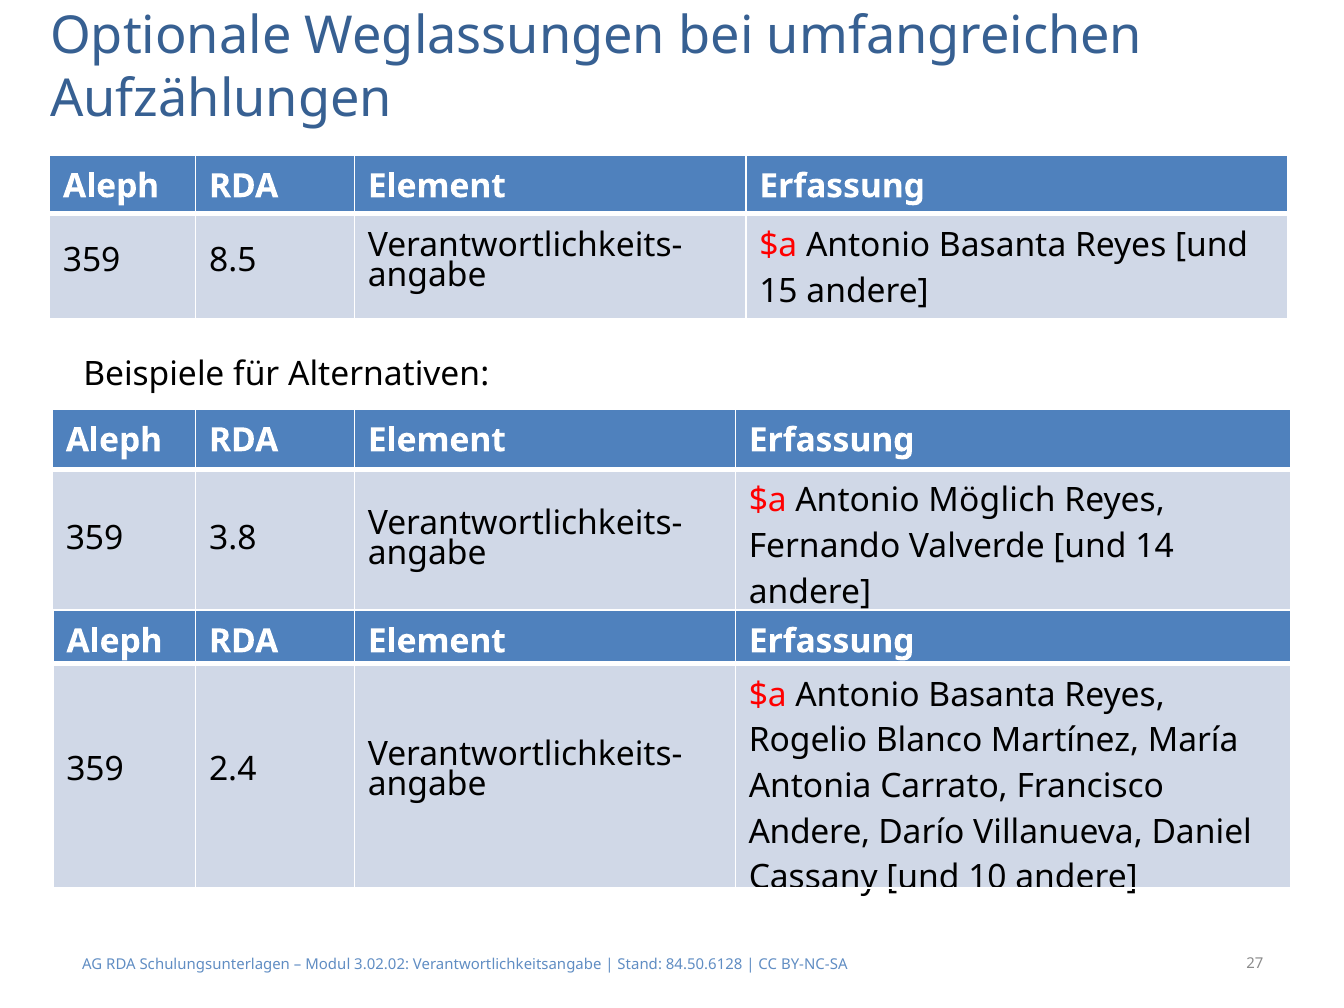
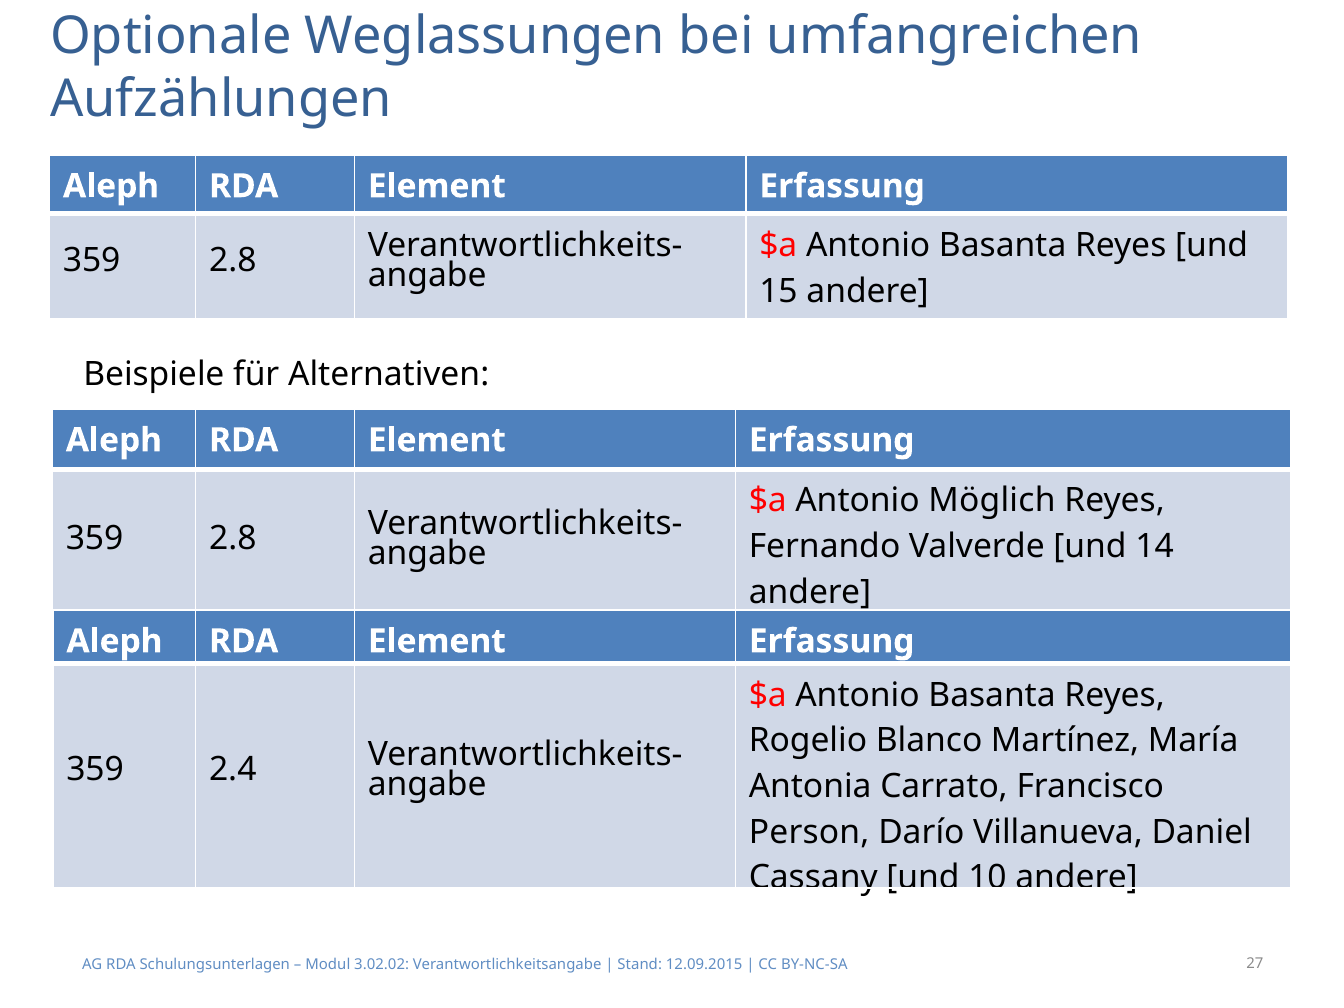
8.5: 8.5 -> 2.8 (233, 260)
3.8: 3.8 -> 2.8 (233, 538)
Andere: Andere -> Person (809, 832)
84.50.6128: 84.50.6128 -> 12.09.2015 (704, 965)
